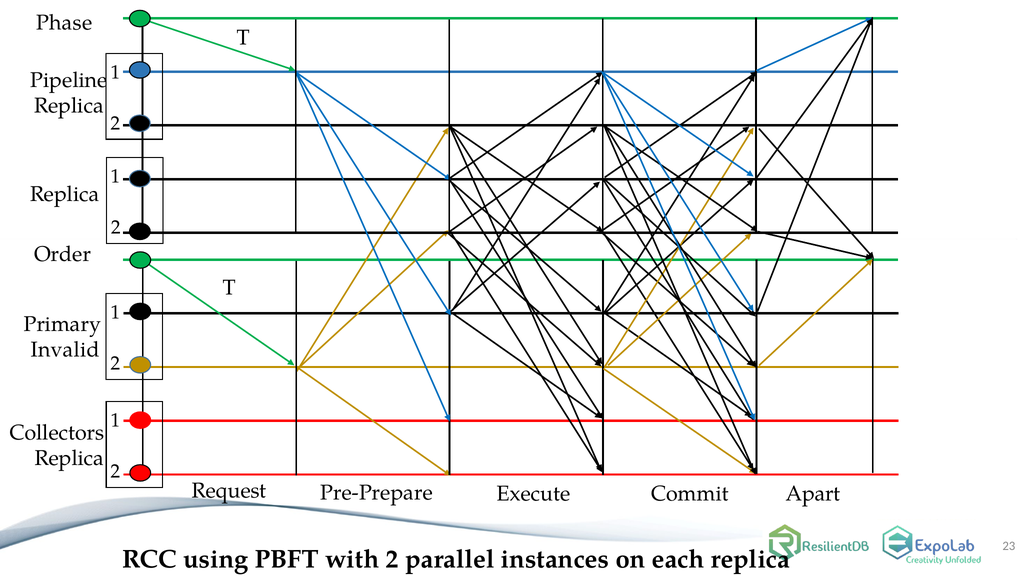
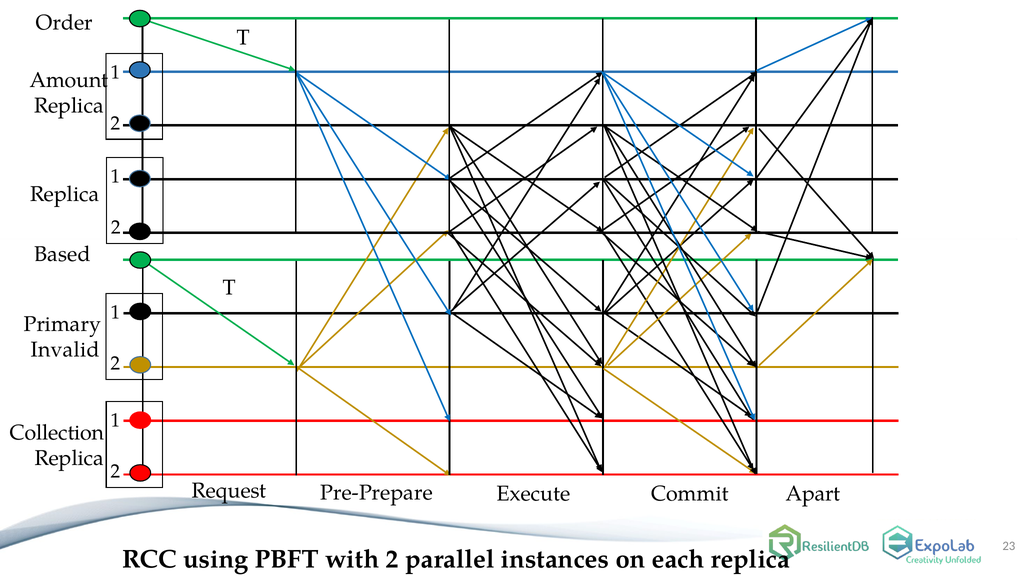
Phase: Phase -> Order (64, 23)
Pipeline: Pipeline -> Amount (69, 80)
Order: Order -> Based (63, 254)
Collectors: Collectors -> Collection (57, 432)
